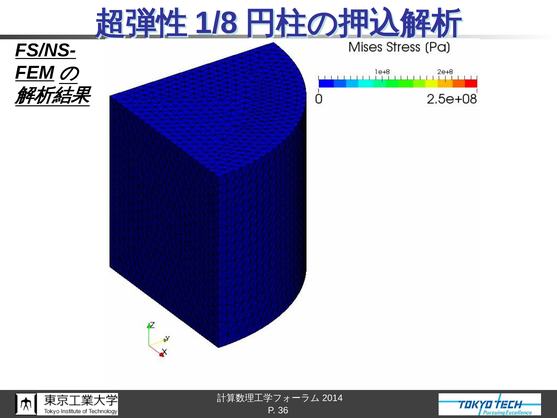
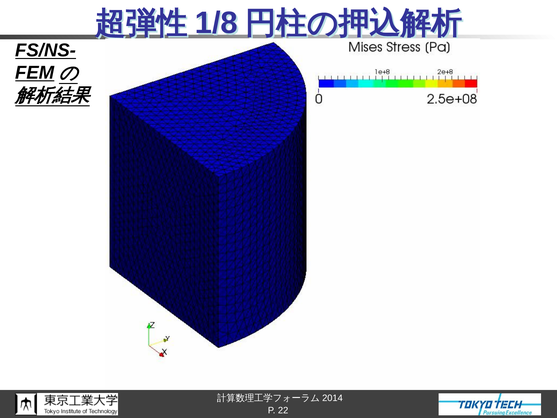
36: 36 -> 22 (283, 410)
